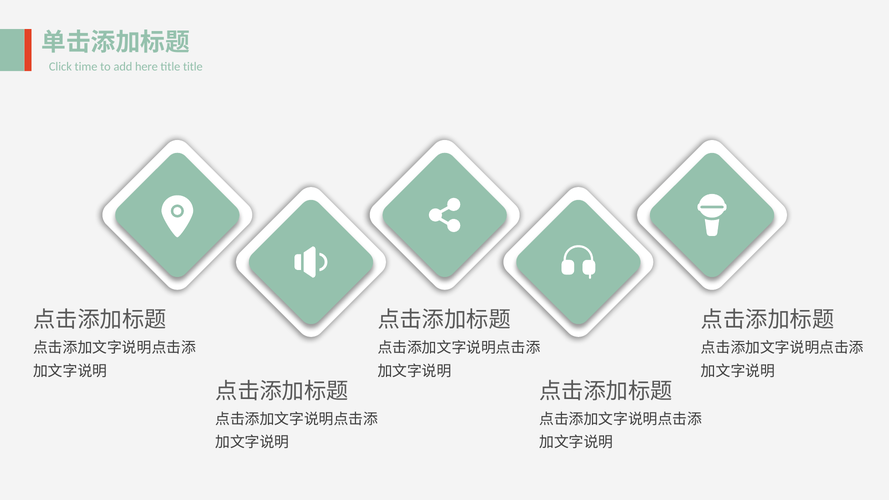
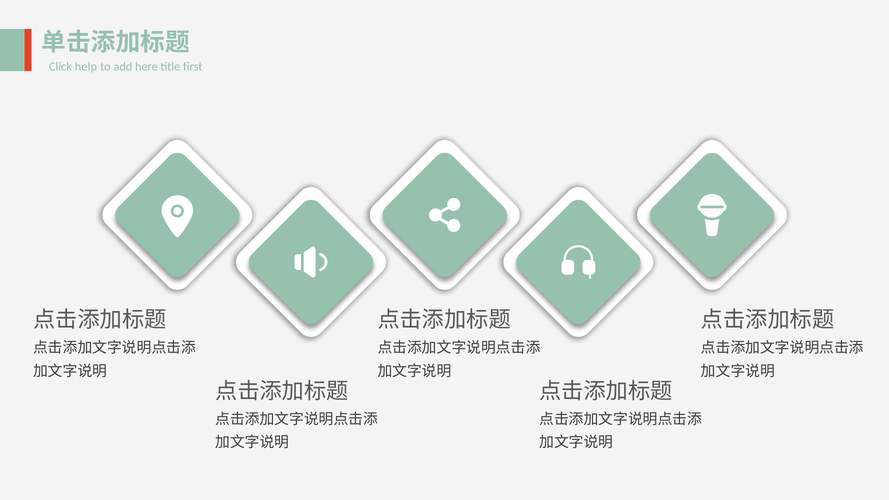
time: time -> help (86, 67)
title title: title -> first (193, 67)
